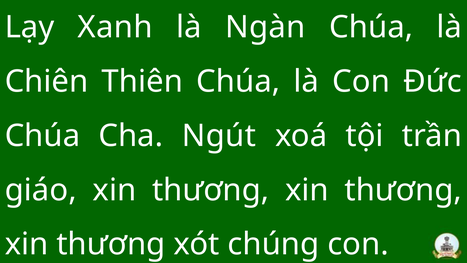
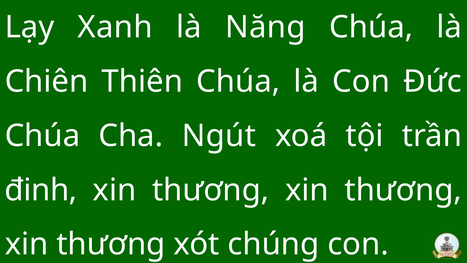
Ngàn: Ngàn -> Năng (265, 27)
giáo: giáo -> đinh (41, 190)
